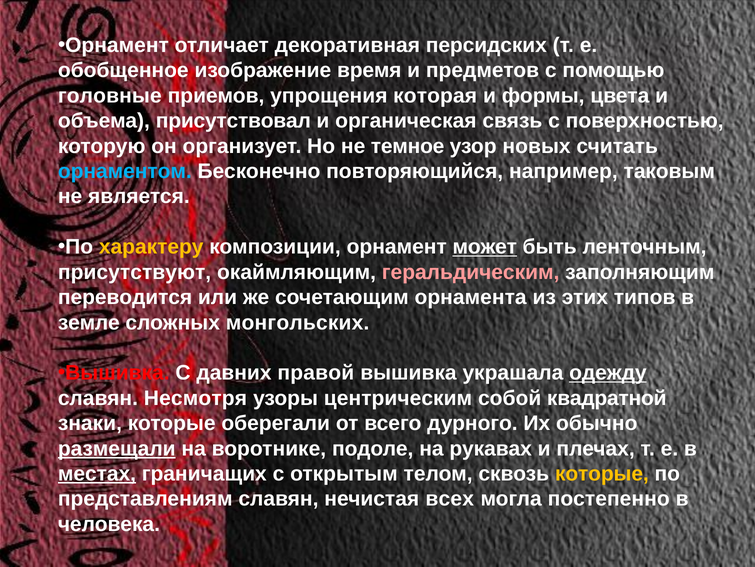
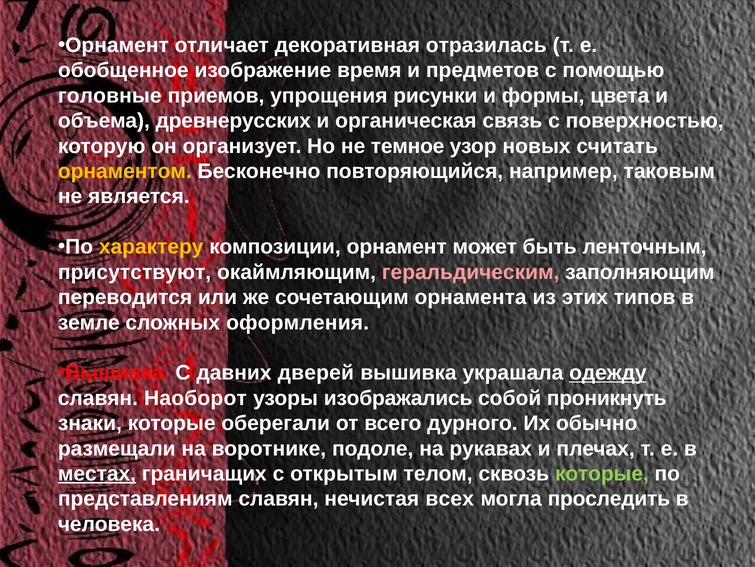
персидских: персидских -> отразилась (486, 45)
которая: которая -> рисунки (435, 96)
присутствовал: присутствовал -> древнерусских (233, 121)
орнаментом colour: light blue -> yellow (125, 171)
может underline: present -> none (485, 247)
монгольских: монгольских -> оформления (298, 322)
правой: правой -> дверей (316, 373)
Несмотря: Несмотря -> Наоборот (195, 398)
центрическим: центрическим -> изображались (398, 398)
квадратной: квадратной -> проникнуть (607, 398)
размещали underline: present -> none (117, 448)
которые colour: yellow -> light green (602, 473)
постепенно: постепенно -> проследить (609, 498)
